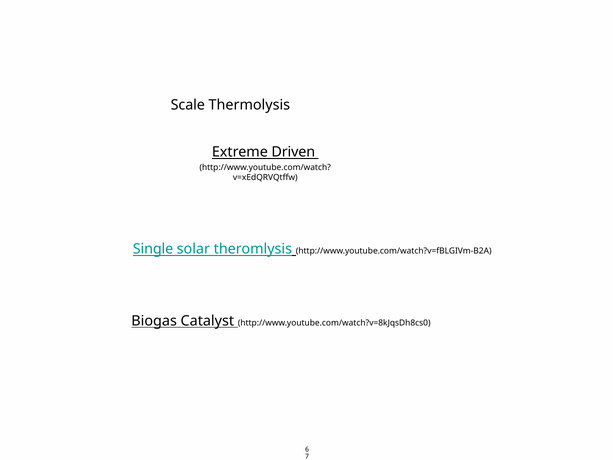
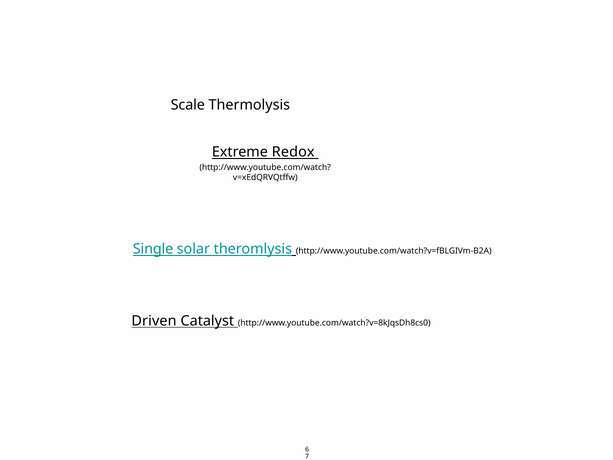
Driven: Driven -> Redox (293, 152)
Biogas: Biogas -> Driven (154, 321)
